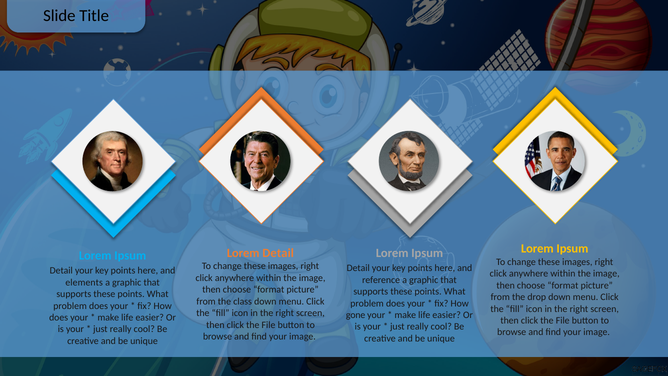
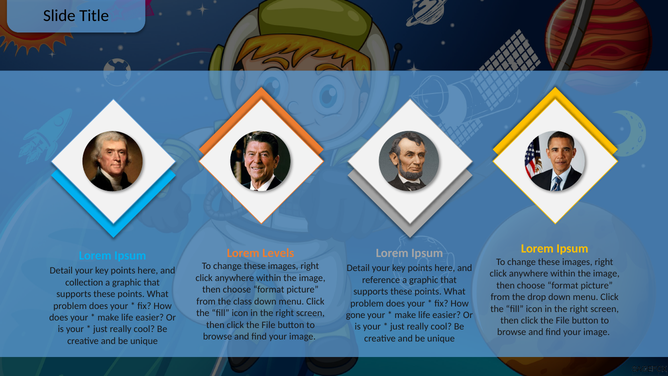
Lorem Detail: Detail -> Levels (278, 253)
elements: elements -> collection (84, 282)
